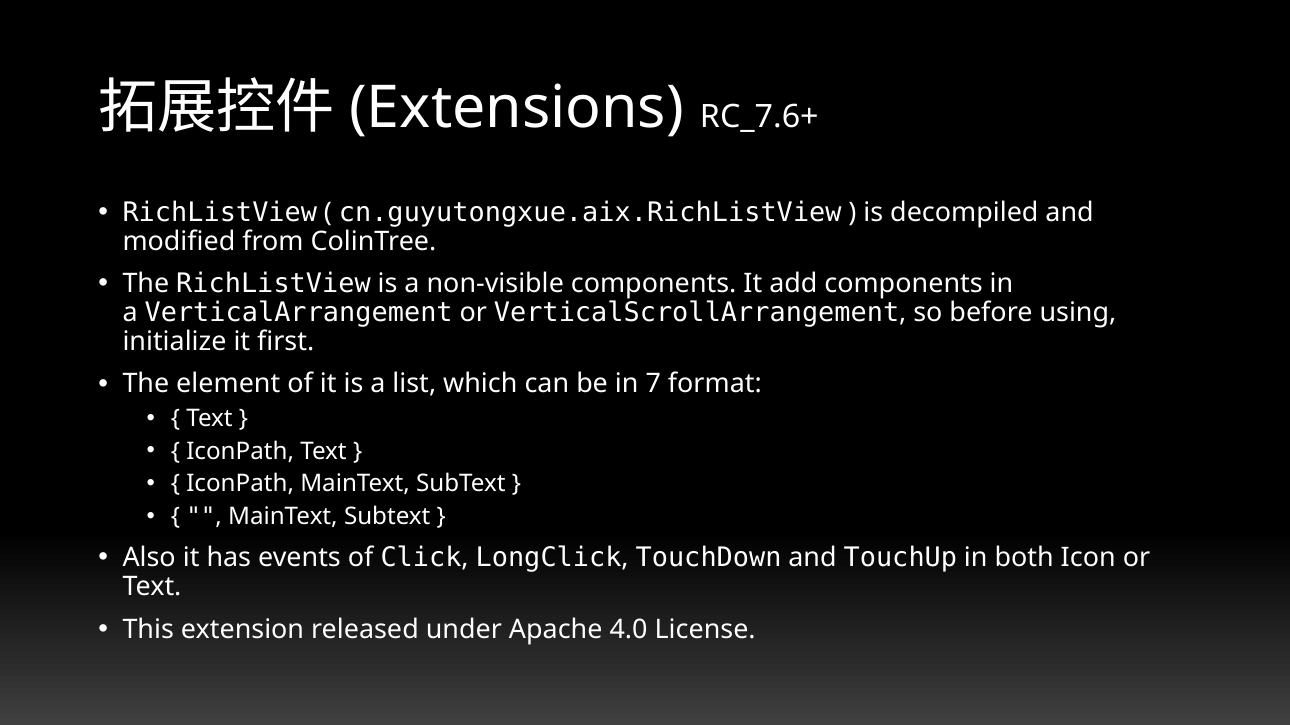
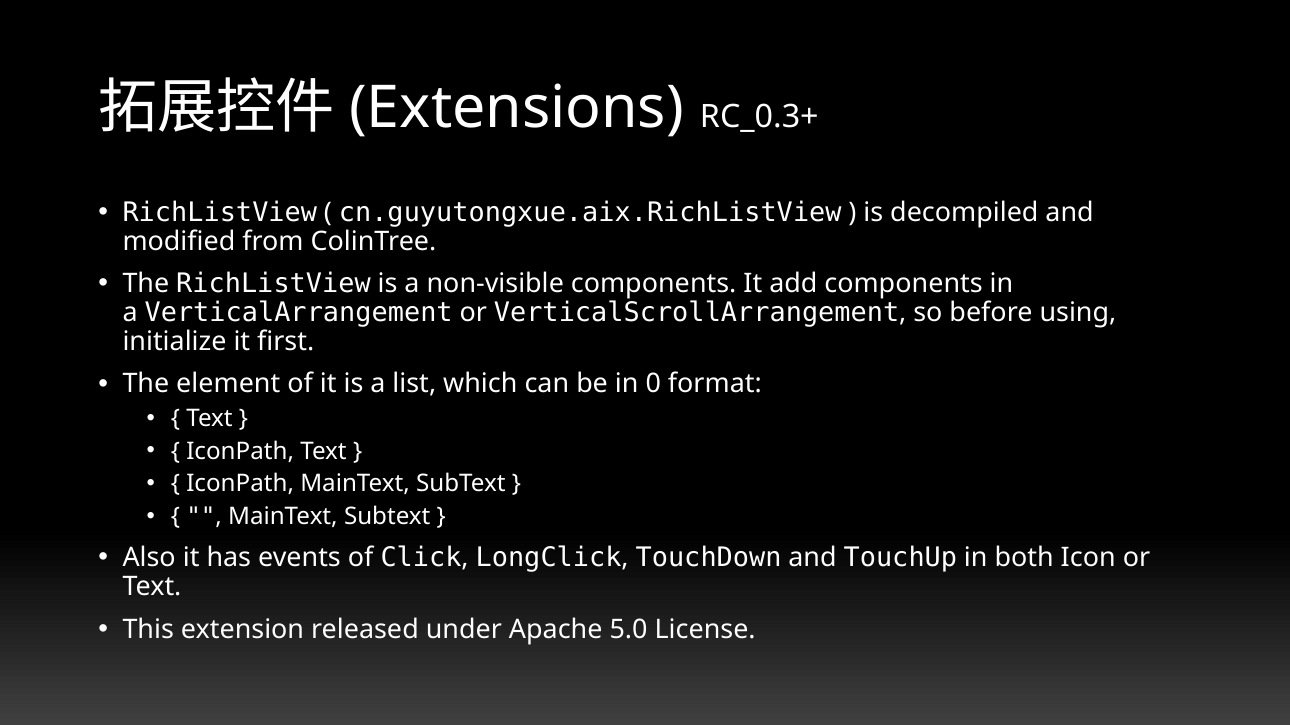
RC_7.6+: RC_7.6+ -> RC_0.3+ (759, 117)
7: 7 -> 0 (653, 384)
4.0: 4.0 -> 5.0 (629, 630)
